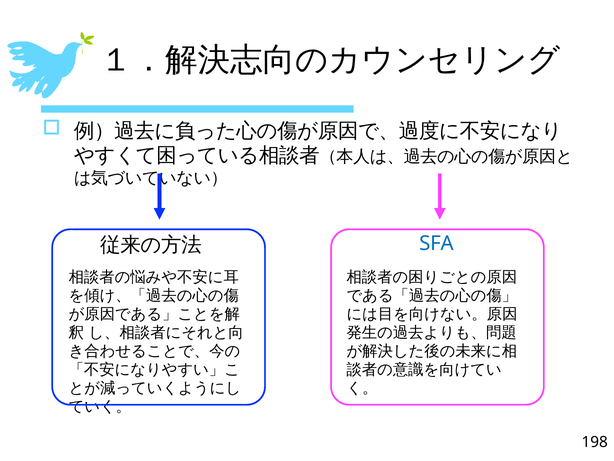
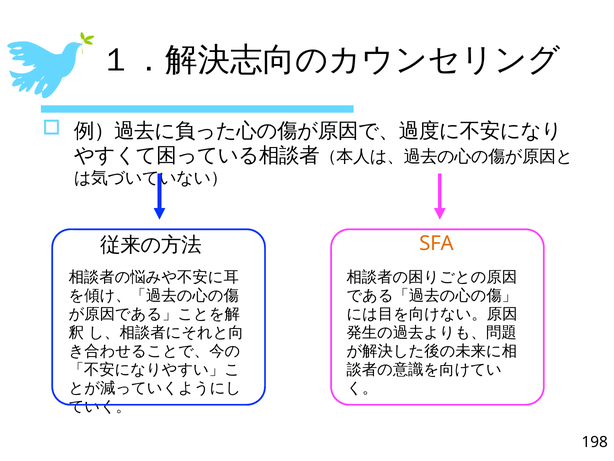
SFA colour: blue -> orange (436, 243)
